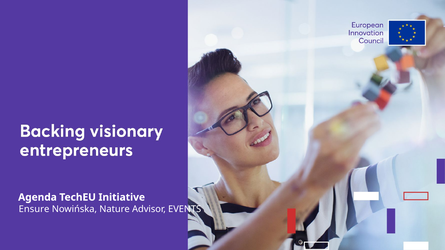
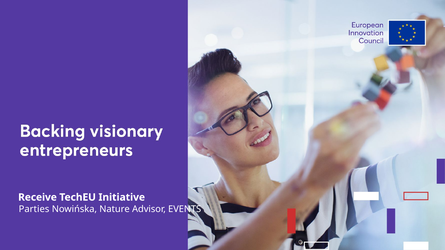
Agenda: Agenda -> Receive (38, 197)
Ensure: Ensure -> Parties (34, 209)
